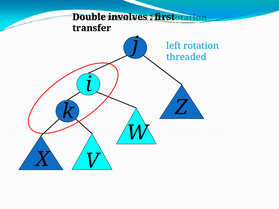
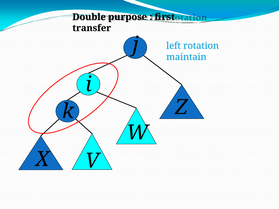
involves: involves -> purpose (128, 17)
threaded: threaded -> maintain (186, 57)
